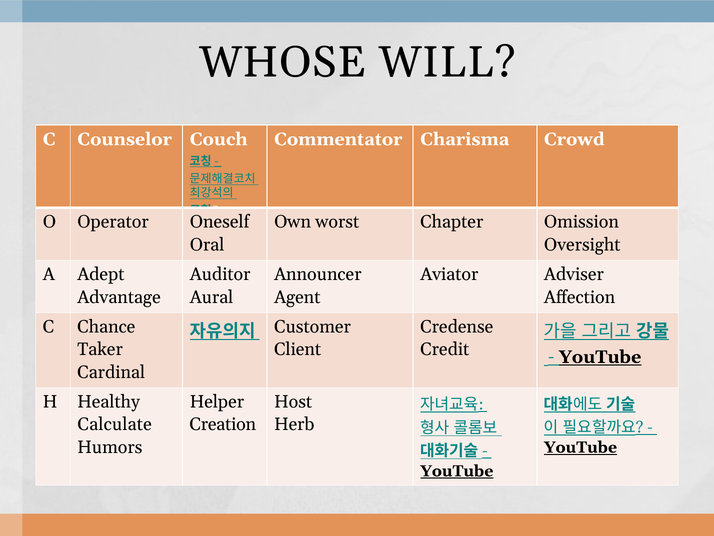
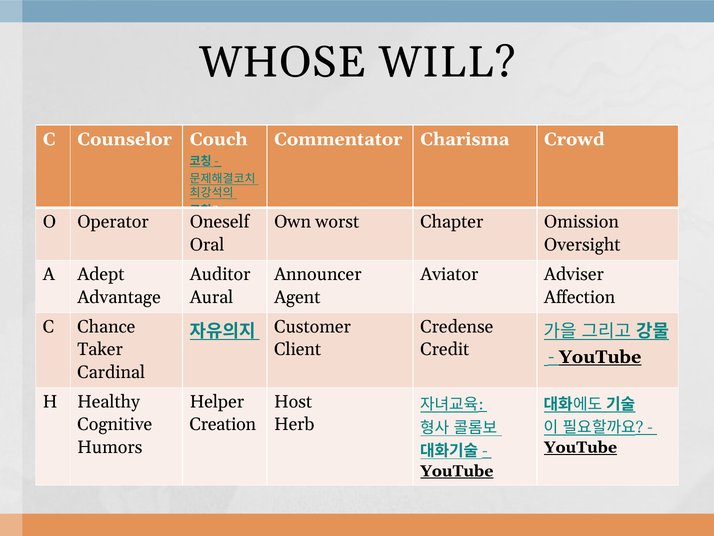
Calculate: Calculate -> Cognitive (115, 424)
